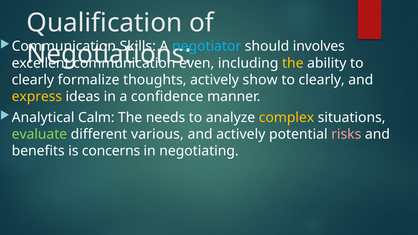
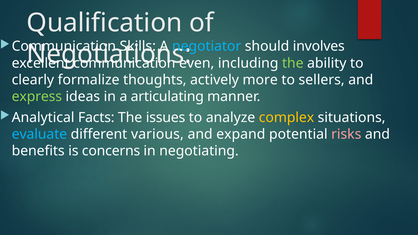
the colour: yellow -> light green (293, 63)
show: show -> more (260, 80)
clearly: clearly -> sellers (322, 80)
express colour: yellow -> light green (37, 97)
confidence: confidence -> articulating (167, 97)
Calm: Calm -> Facts (96, 118)
needs: needs -> issues (166, 118)
evaluate colour: light green -> light blue (39, 134)
and actively: actively -> expand (241, 134)
